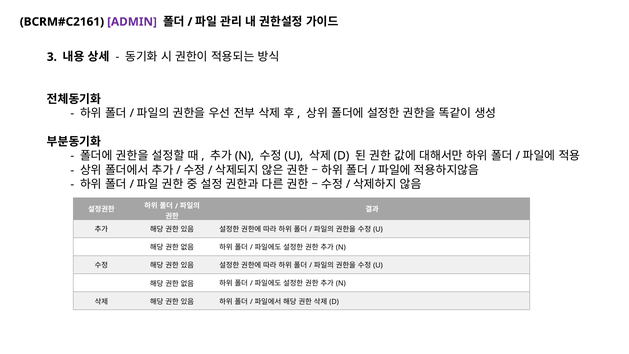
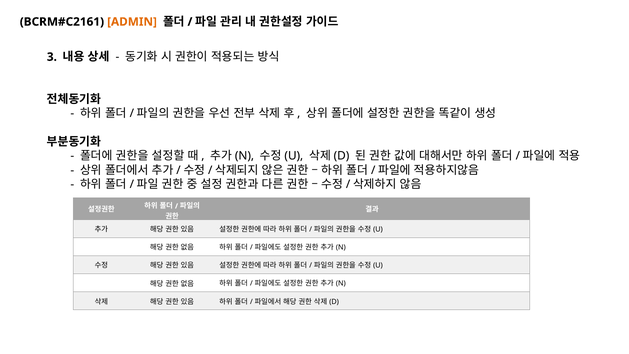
ADMIN colour: purple -> orange (132, 22)
